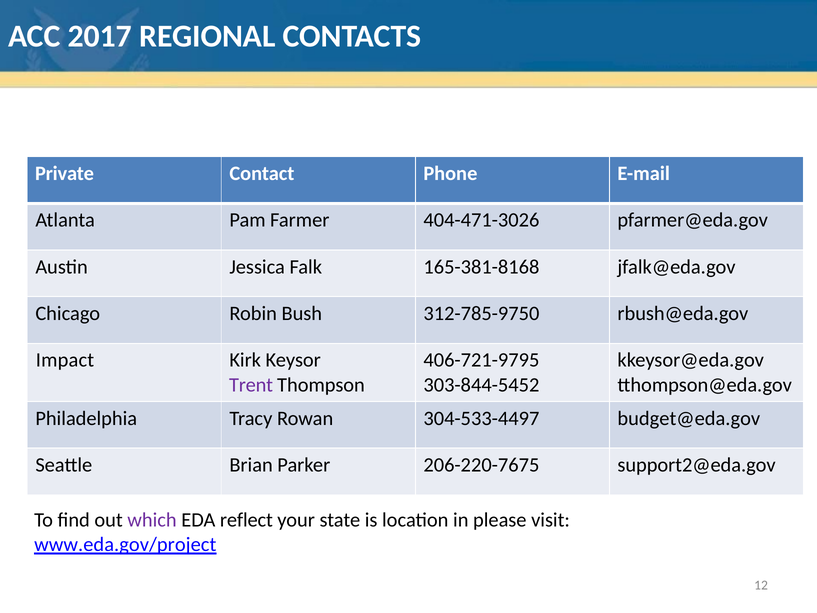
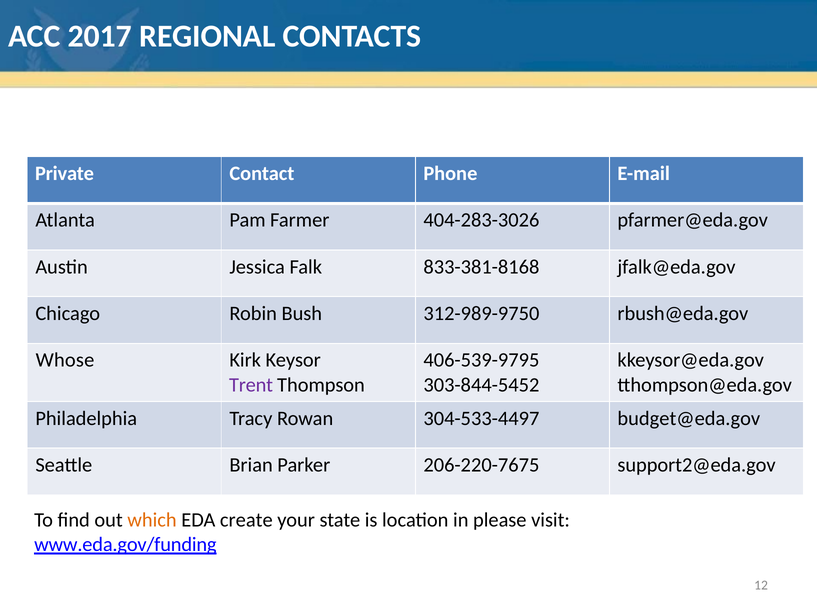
404-471-3026: 404-471-3026 -> 404-283-3026 (481, 220)
165-381-8168: 165-381-8168 -> 833-381-8168 (481, 267)
312-785-9750: 312-785-9750 -> 312-989-9750 (481, 313)
Impact: Impact -> Whose (65, 360)
406-721-9795: 406-721-9795 -> 406-539-9795 (481, 360)
which colour: purple -> orange (152, 520)
reflect: reflect -> create (246, 520)
www.eda.gov/project: www.eda.gov/project -> www.eda.gov/funding (125, 544)
